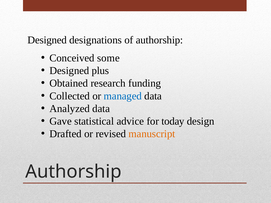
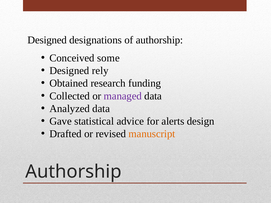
plus: plus -> rely (100, 71)
managed colour: blue -> purple (123, 96)
today: today -> alerts (173, 121)
